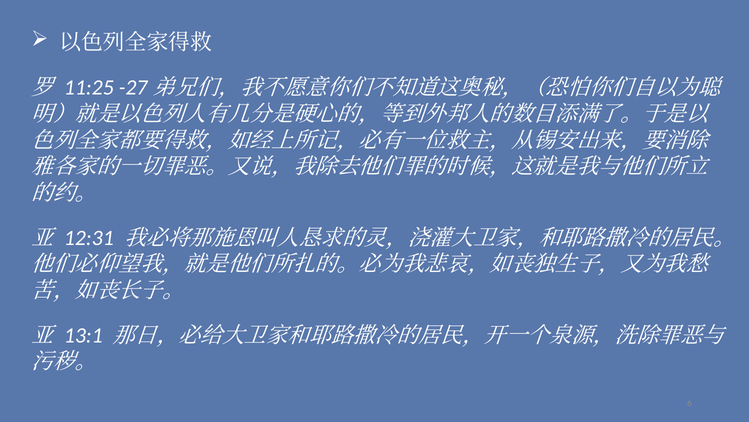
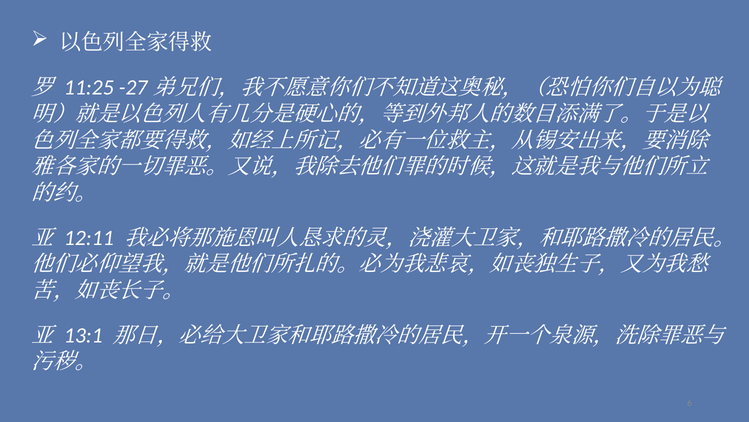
12:31: 12:31 -> 12:11 (89, 237)
